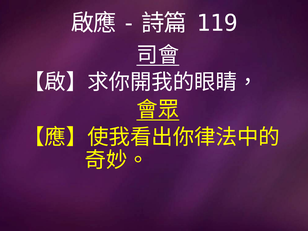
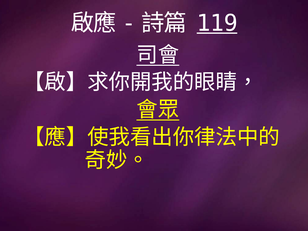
119 underline: none -> present (217, 23)
